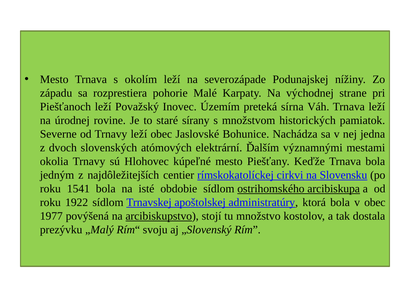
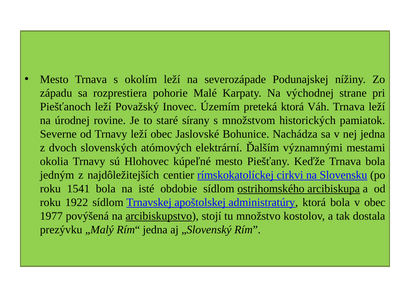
preteká sírna: sírna -> ktorá (292, 107)
Rím“ svoju: svoju -> jedna (155, 230)
